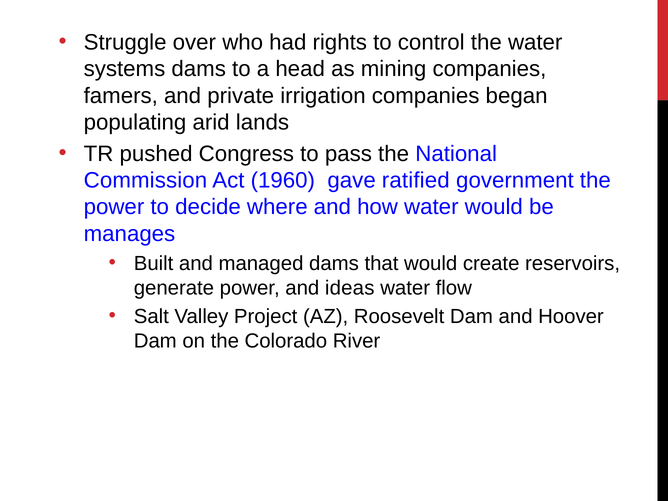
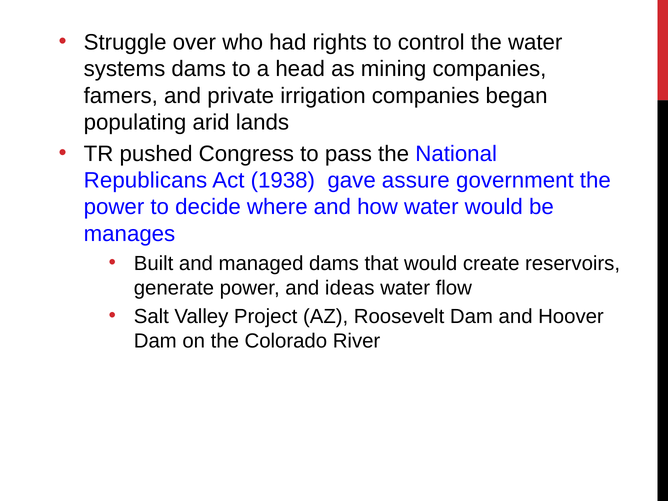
Commission: Commission -> Republicans (145, 180)
1960: 1960 -> 1938 (283, 180)
ratified: ratified -> assure (416, 180)
